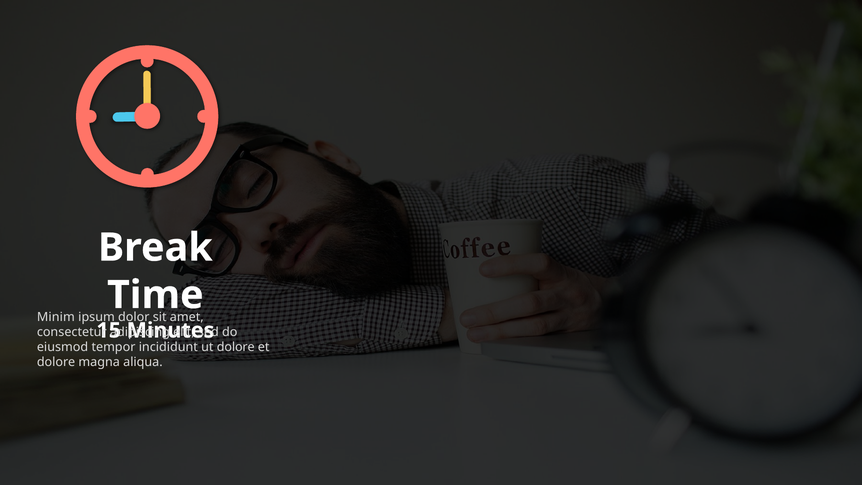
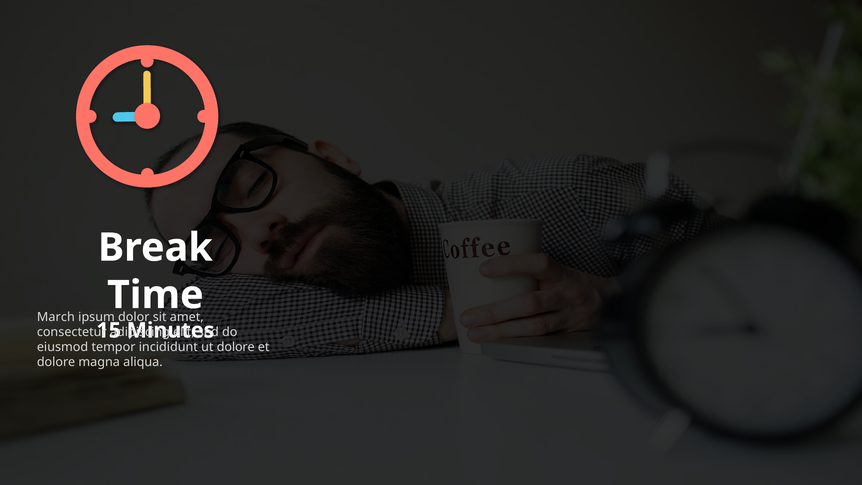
Minim: Minim -> March (56, 317)
